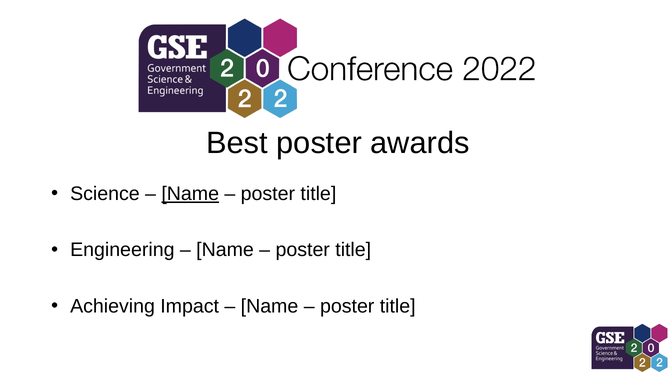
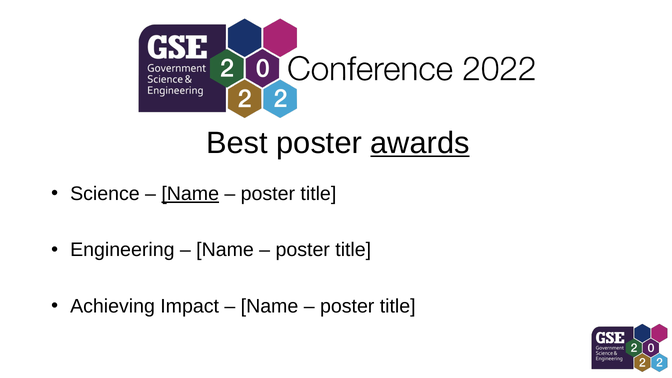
awards underline: none -> present (420, 143)
